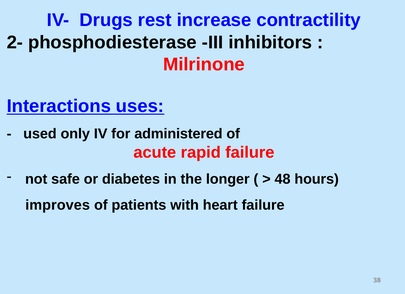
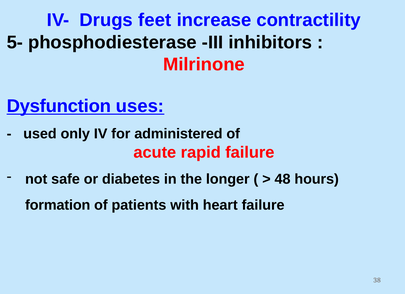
rest: rest -> feet (155, 20)
2-: 2- -> 5- (15, 42)
Interactions: Interactions -> Dysfunction (59, 106)
improves: improves -> formation (58, 205)
